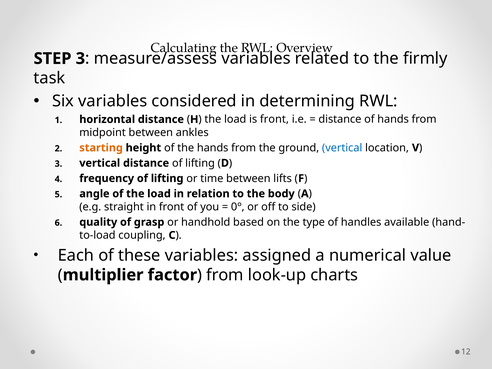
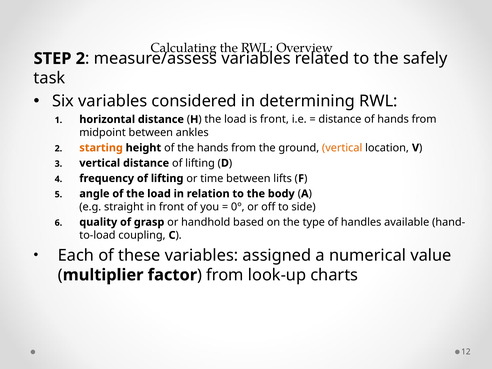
STEP 3: 3 -> 2 (80, 59)
firmly: firmly -> safely (425, 59)
vertical colour: blue -> orange (342, 148)
